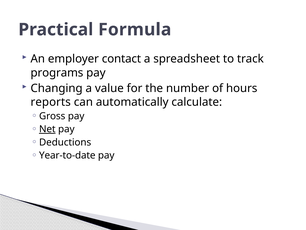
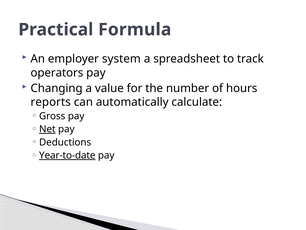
contact: contact -> system (121, 59)
programs: programs -> operators (57, 73)
Year-to-date underline: none -> present (67, 155)
